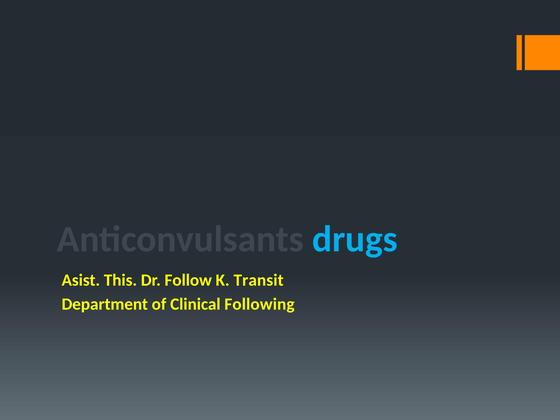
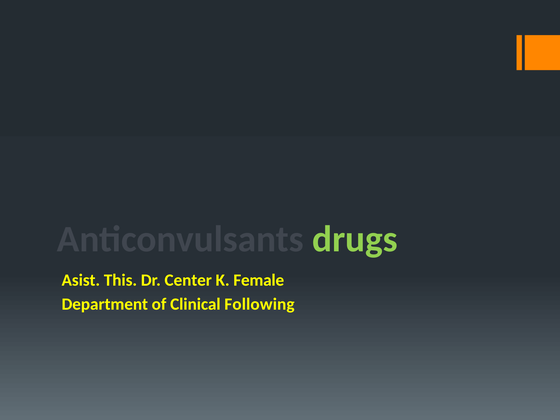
drugs colour: light blue -> light green (355, 239)
Follow: Follow -> Center (188, 280)
Transit: Transit -> Female (259, 280)
